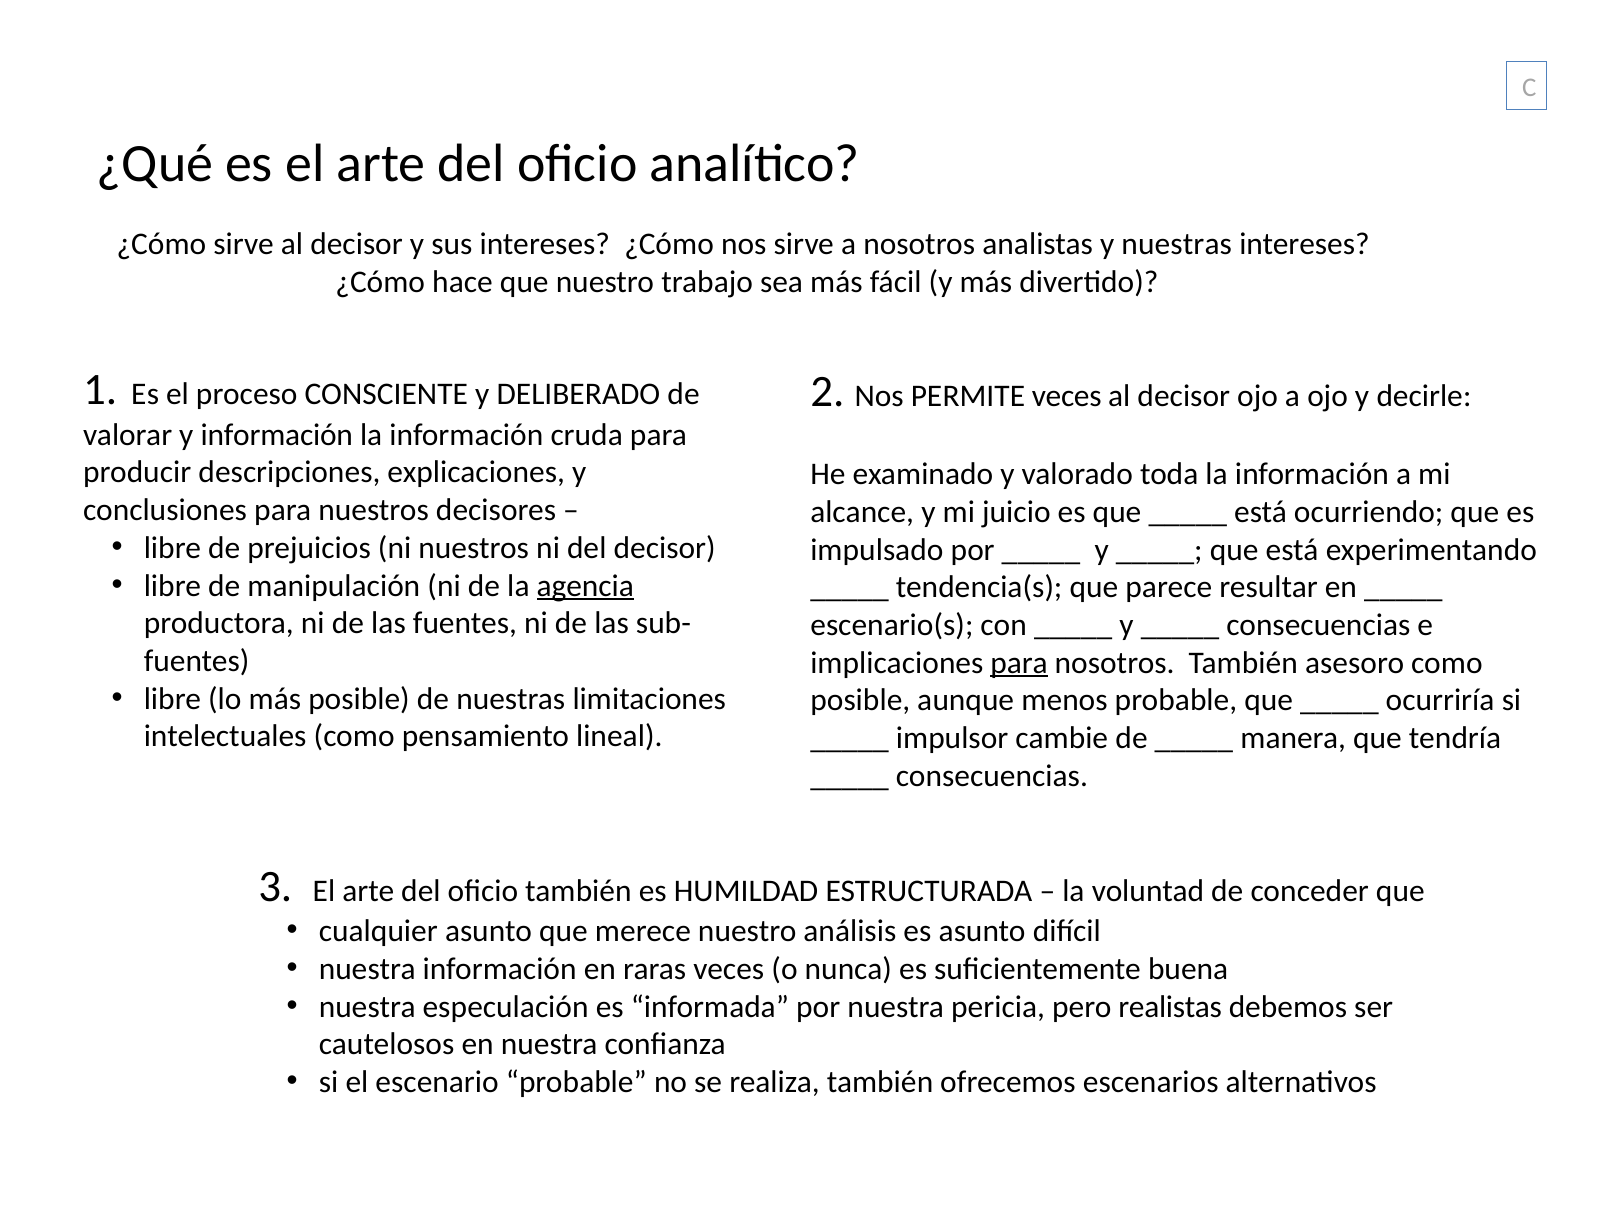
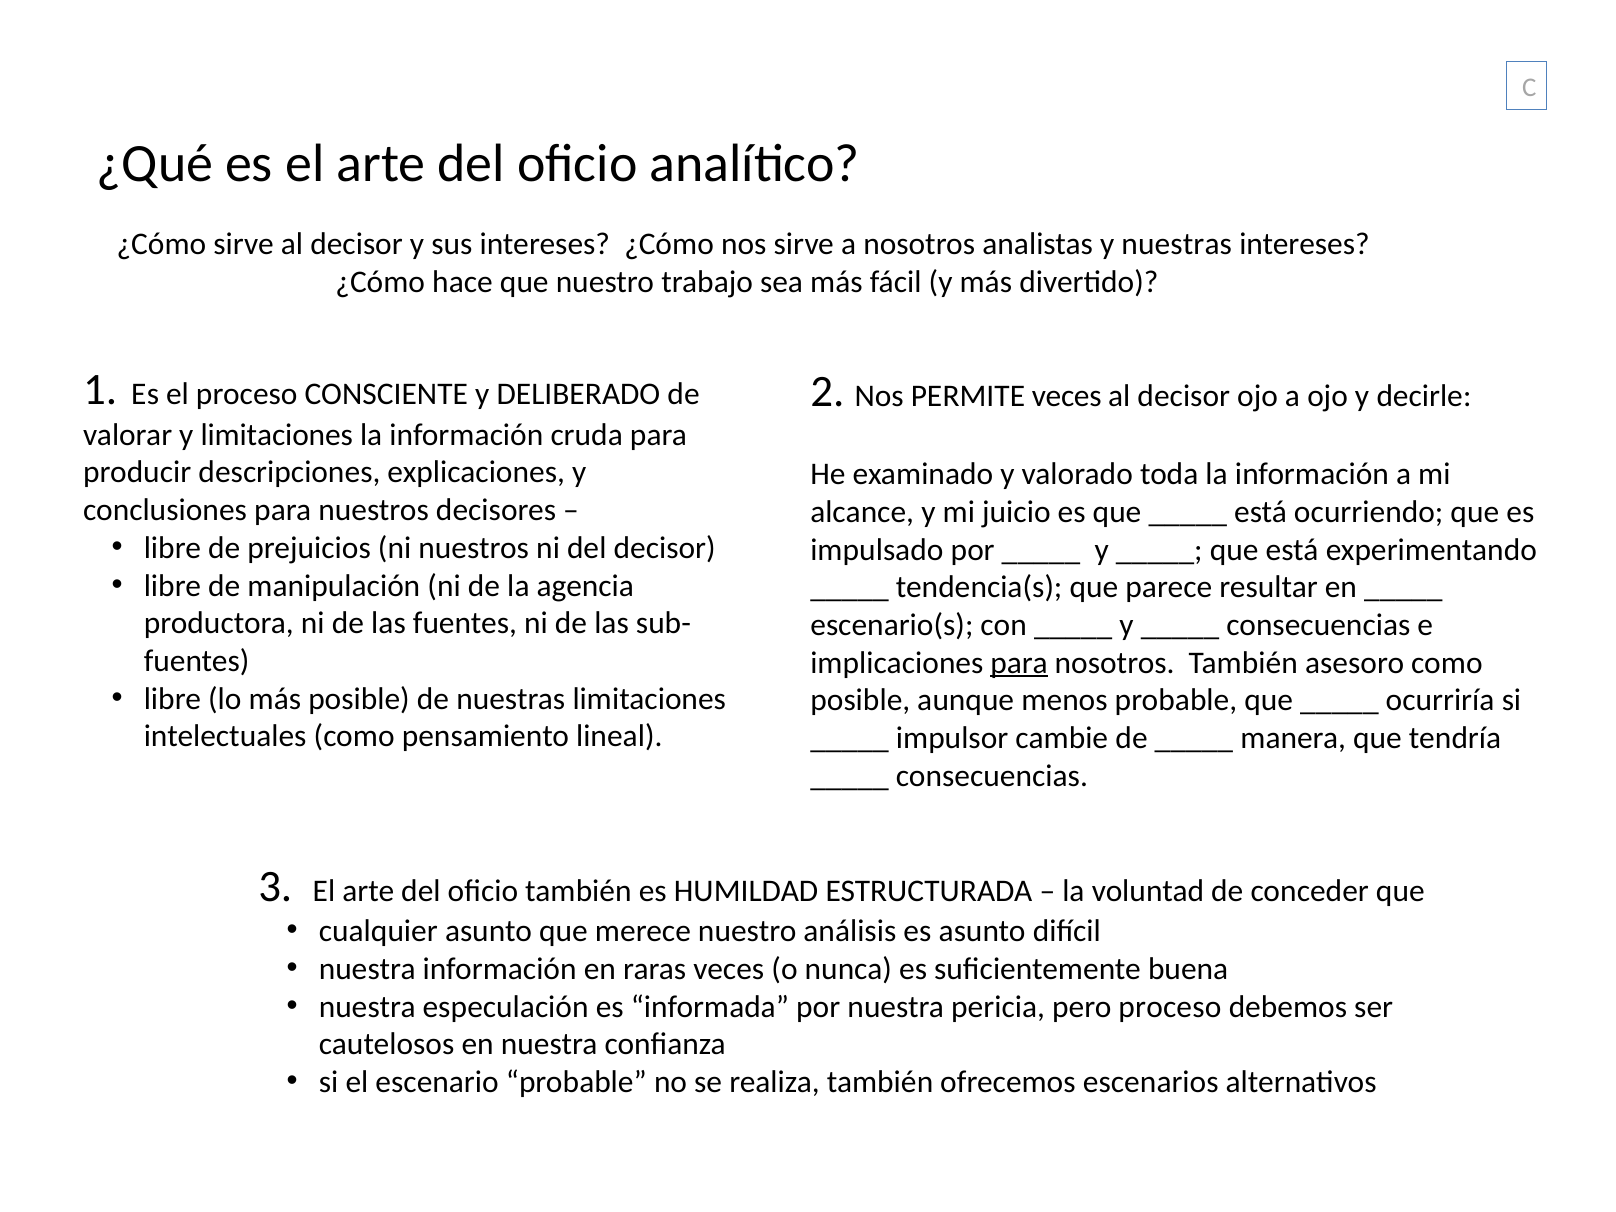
y información: información -> limitaciones (277, 435)
agencia underline: present -> none (585, 586)
pero realistas: realistas -> proceso (1170, 1007)
